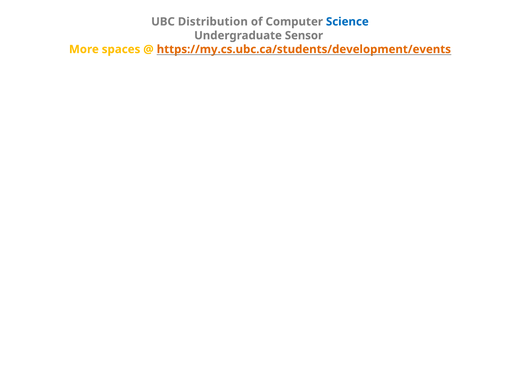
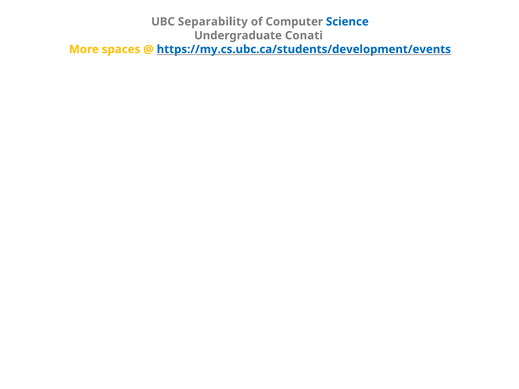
Distribution: Distribution -> Separability (213, 22)
Sensor: Sensor -> Conati (304, 36)
https://my.cs.ubc.ca/students/development/events colour: orange -> blue (304, 49)
